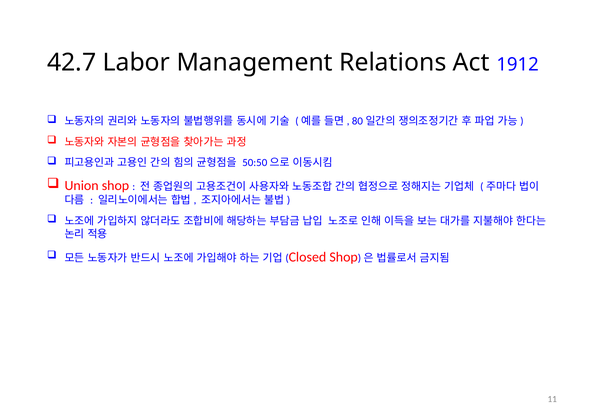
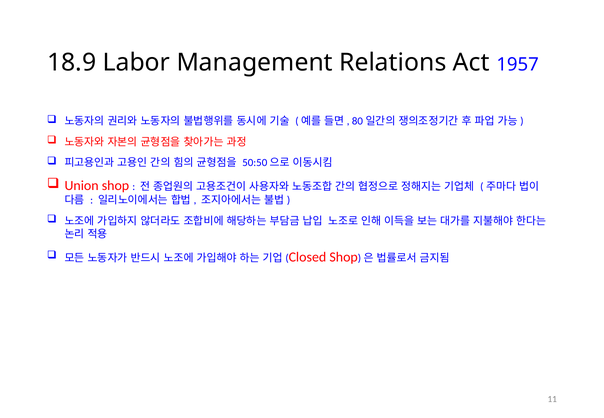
42.7: 42.7 -> 18.9 (72, 63)
1912: 1912 -> 1957 (518, 65)
